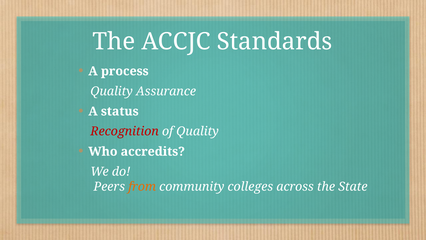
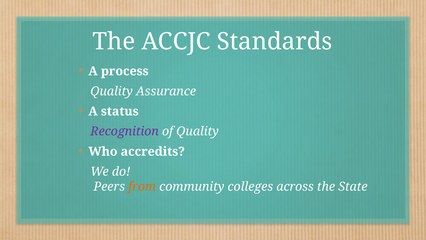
Recognition colour: red -> purple (125, 131)
